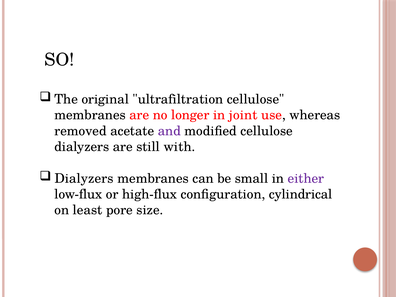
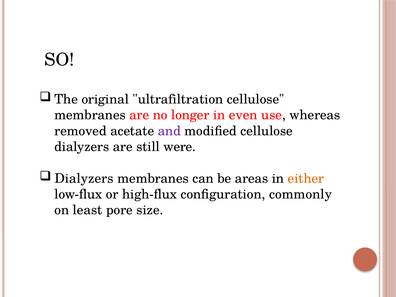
joint: joint -> even (243, 115)
with: with -> were (180, 147)
small: small -> areas (252, 178)
either colour: purple -> orange (306, 178)
cylindrical: cylindrical -> commonly (300, 194)
